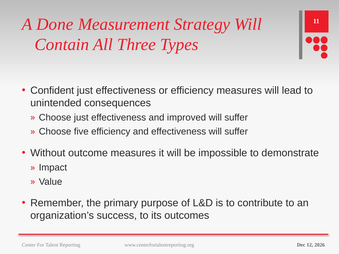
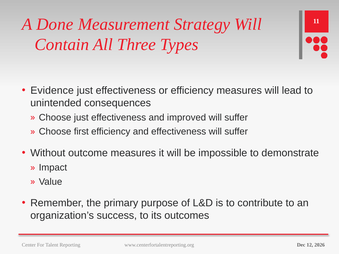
Confident: Confident -> Evidence (52, 91)
five: five -> first (81, 132)
